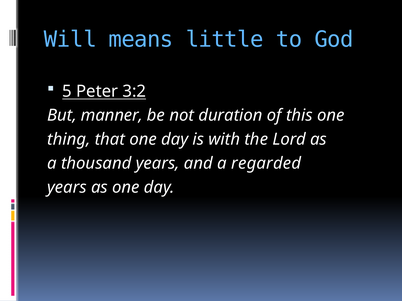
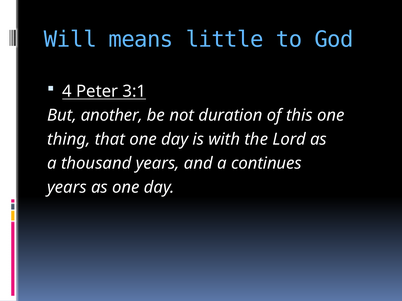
5: 5 -> 4 (67, 92)
3:2: 3:2 -> 3:1 (134, 92)
manner: manner -> another (112, 116)
regarded: regarded -> continues (266, 164)
